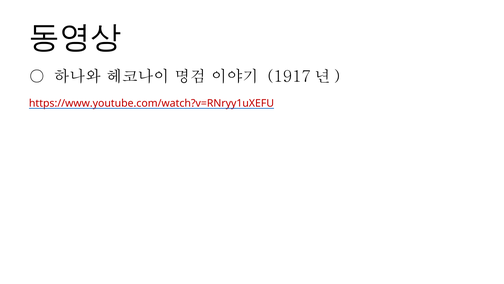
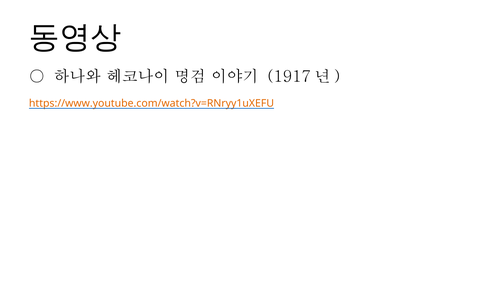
https://www.youtube.com/watch?v=RNryy1uXEFU colour: red -> orange (151, 103)
